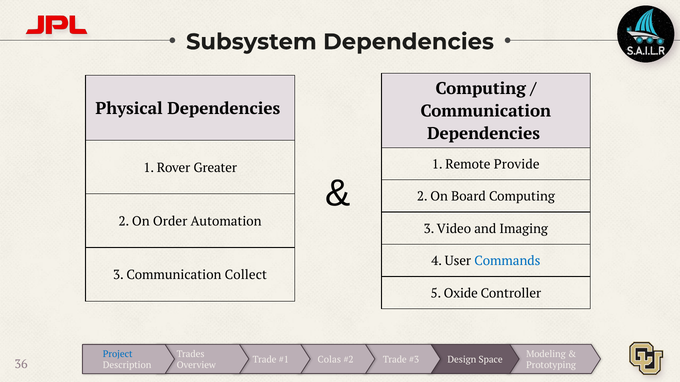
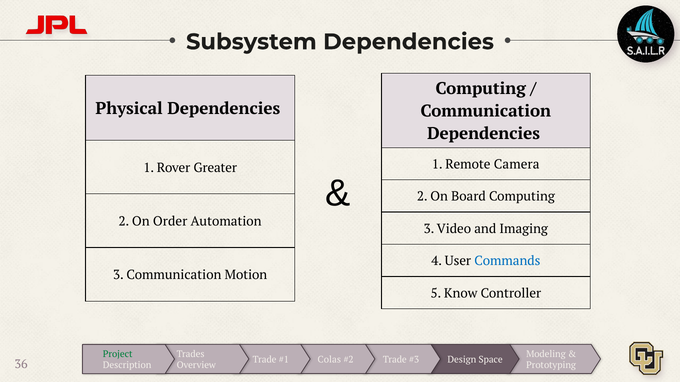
Provide: Provide -> Camera (517, 165)
Collect: Collect -> Motion (246, 275)
Oxide: Oxide -> Know (461, 294)
Project colour: blue -> green (118, 355)
